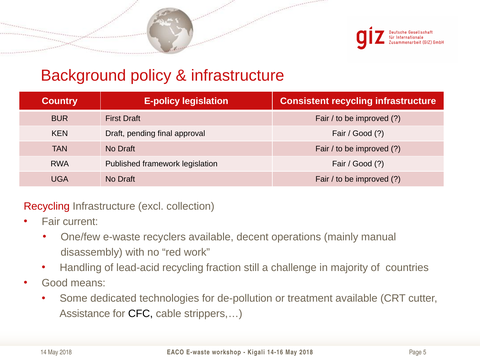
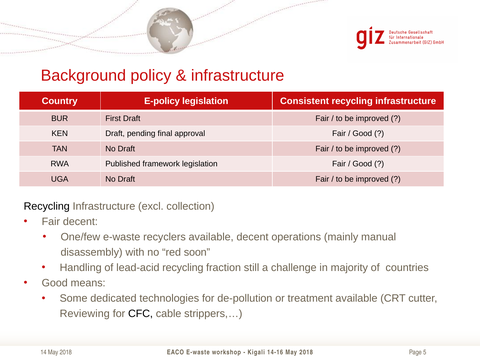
Recycling colour: red -> black (47, 206)
Fair current: current -> decent (80, 222)
work: work -> soon (197, 252)
Assistance: Assistance -> Reviewing (85, 314)
